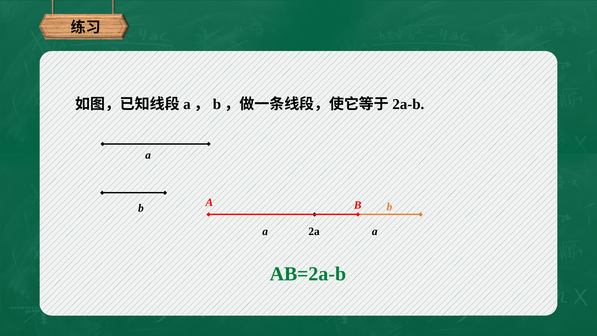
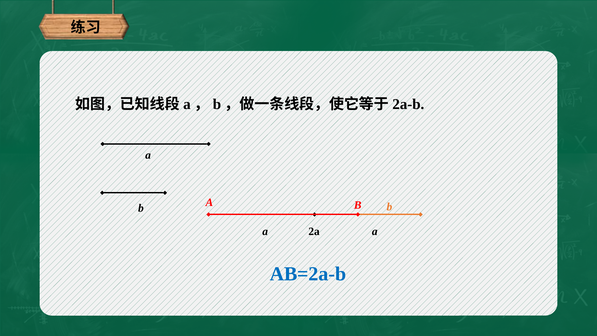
AB=2a-b colour: green -> blue (308, 274)
